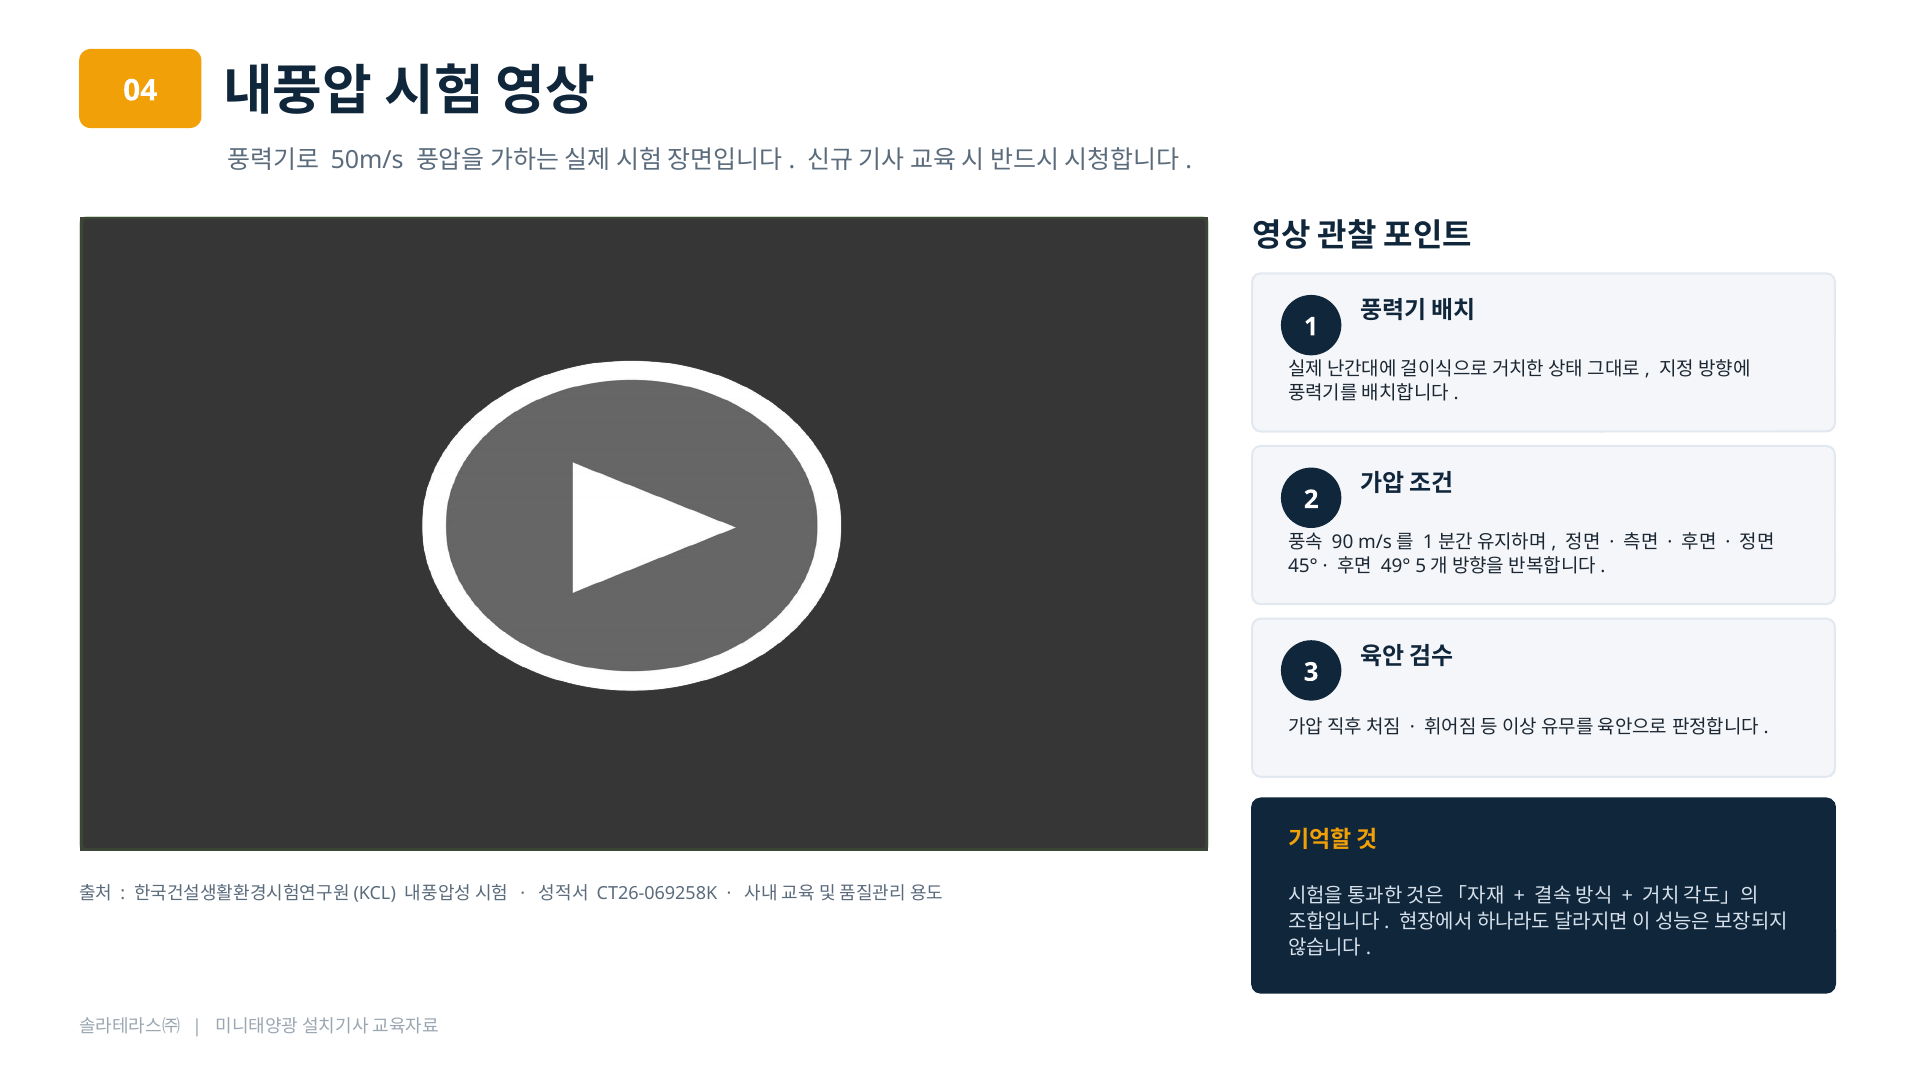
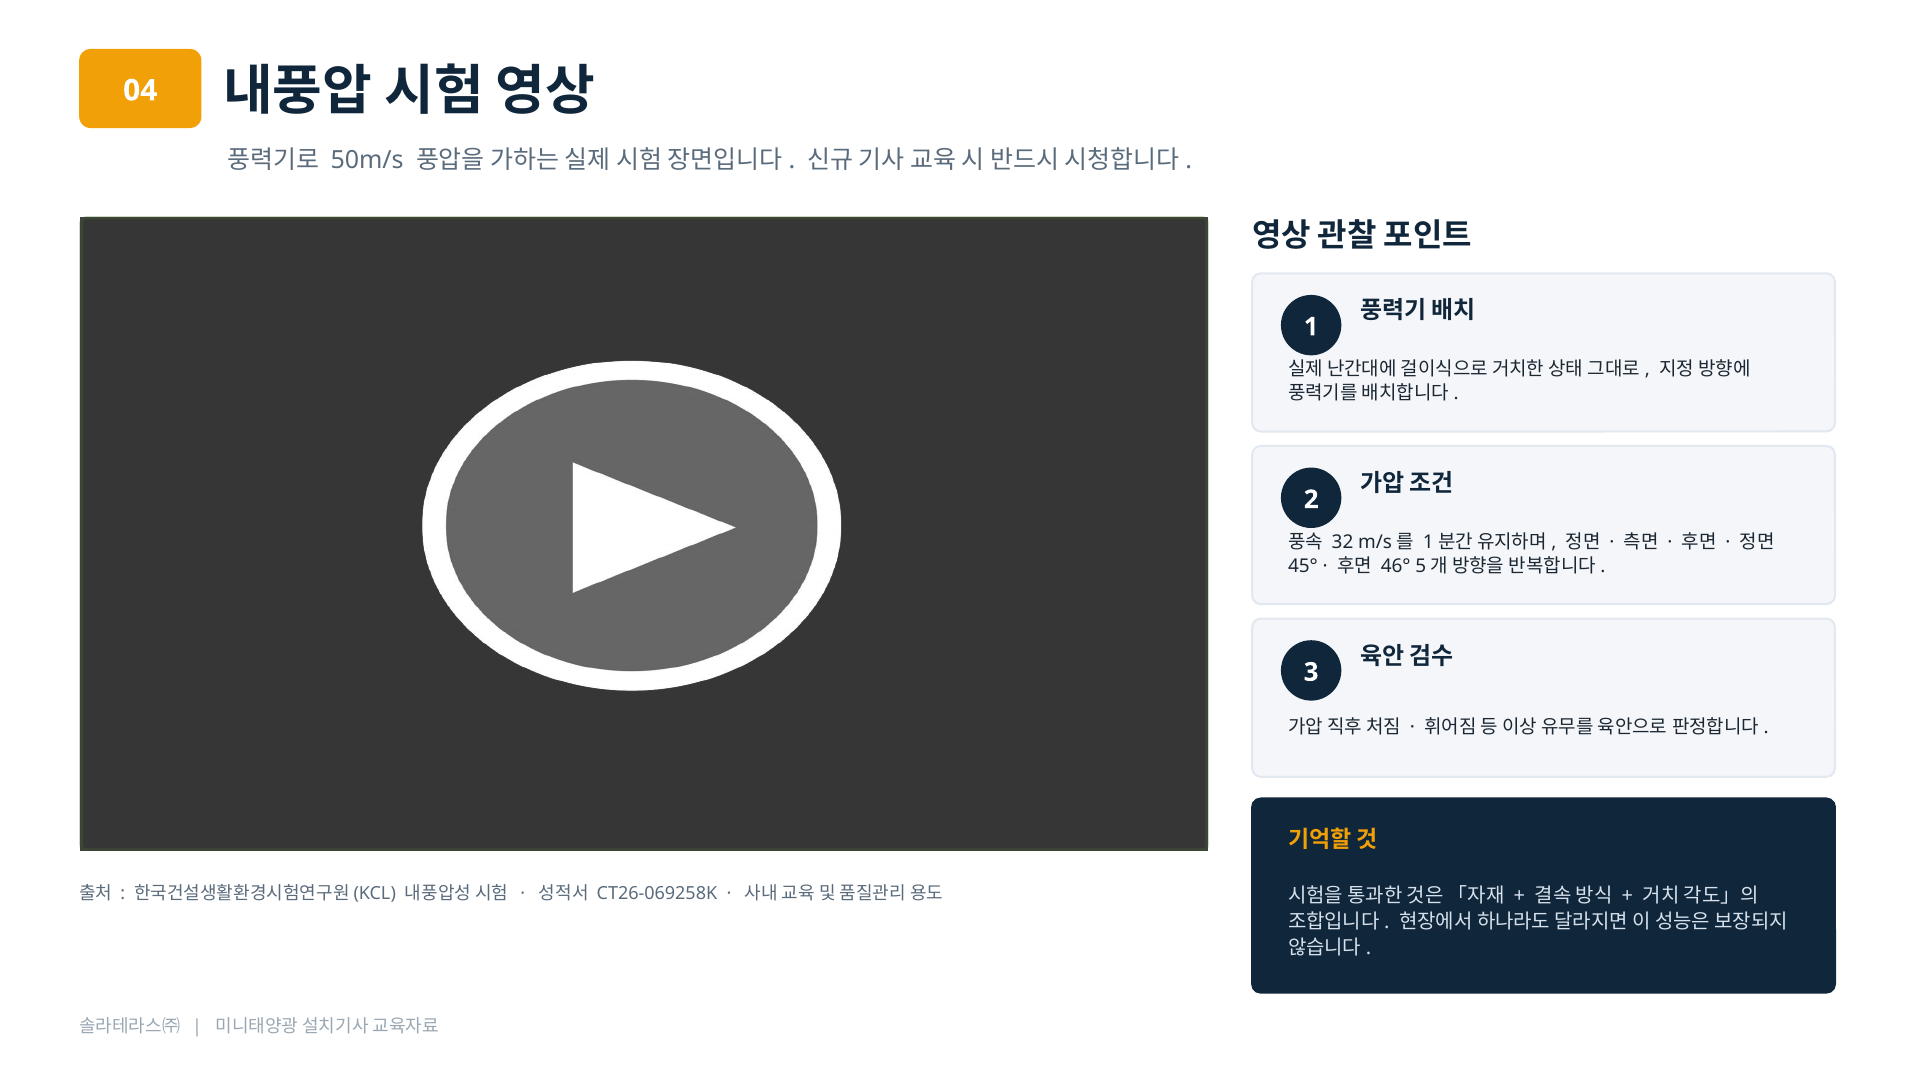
90: 90 -> 32 (1343, 543)
49°: 49° -> 46° (1396, 567)
